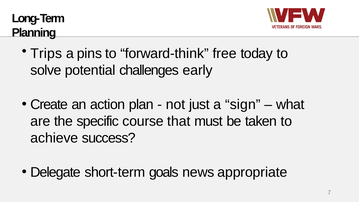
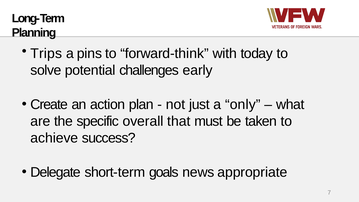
free: free -> with (225, 54)
sign: sign -> only (243, 105)
course: course -> overall (143, 121)
